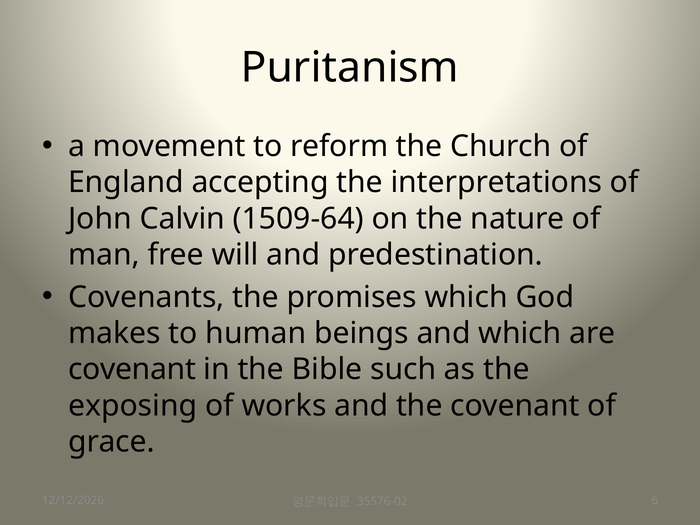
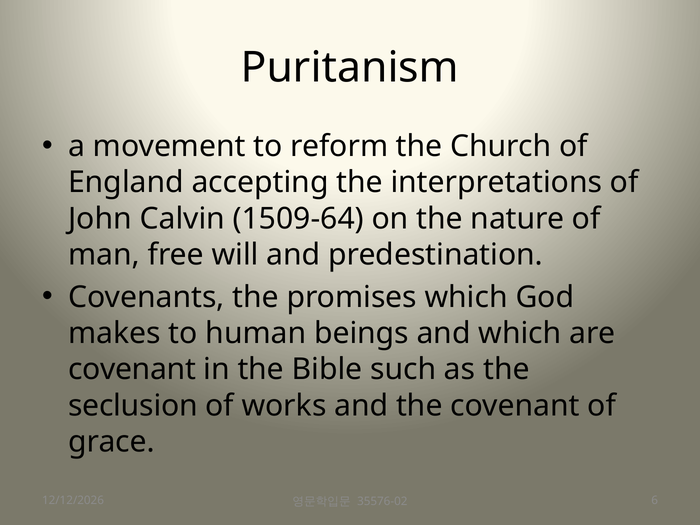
exposing: exposing -> seclusion (133, 406)
